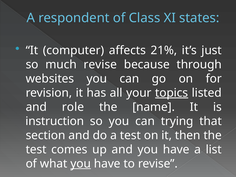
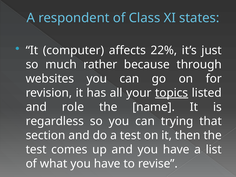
21%: 21% -> 22% (164, 50)
much revise: revise -> rather (100, 65)
instruction: instruction -> regardless (55, 121)
you underline: present -> none (81, 164)
